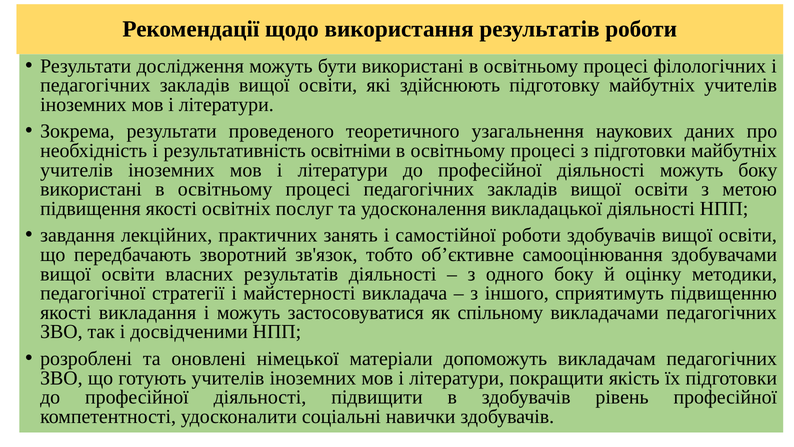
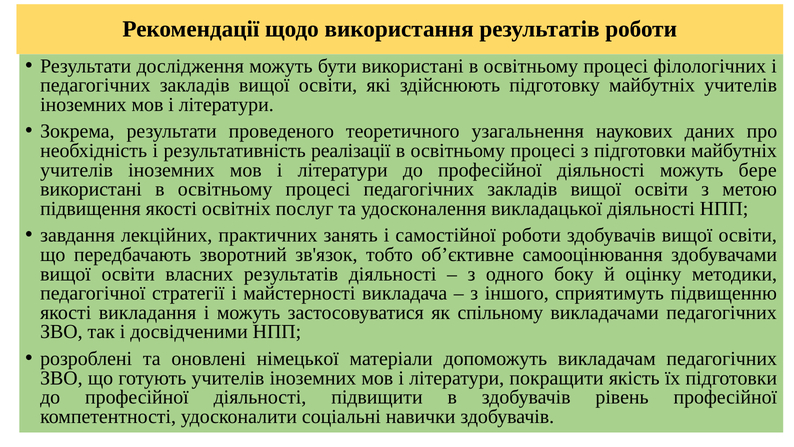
освітніми: освітніми -> реалізації (351, 151)
можуть боку: боку -> бере (758, 170)
